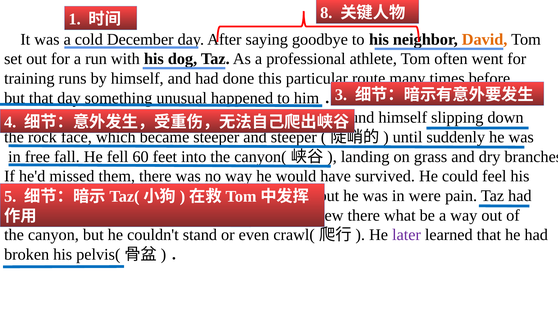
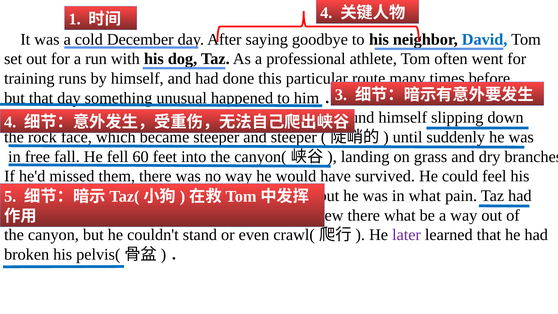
8: 8 -> 4 (326, 13)
David colour: orange -> blue (485, 39)
in were: were -> what (425, 196)
